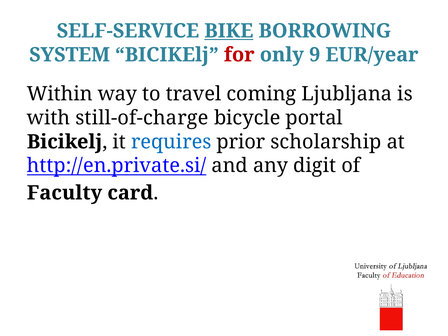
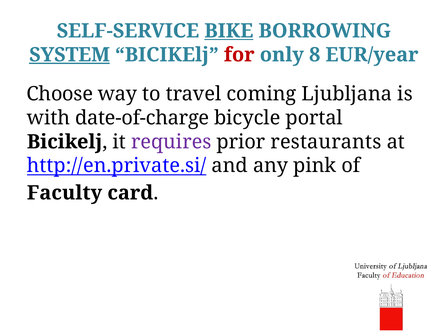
SYSTEM underline: none -> present (70, 55)
9: 9 -> 8 (315, 55)
Within: Within -> Choose (60, 94)
still-of-charge: still-of-charge -> date-of-charge (142, 118)
requires colour: blue -> purple (171, 142)
scholarship: scholarship -> restaurants (326, 142)
digit: digit -> pink (315, 166)
